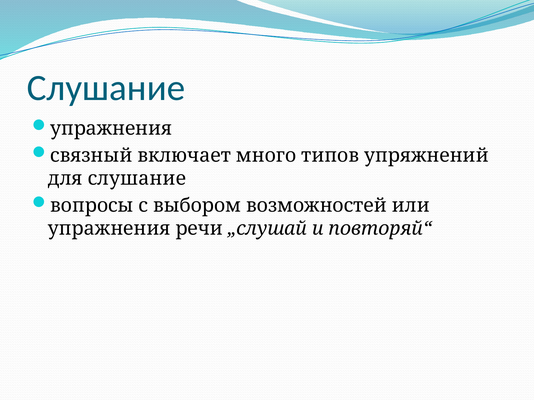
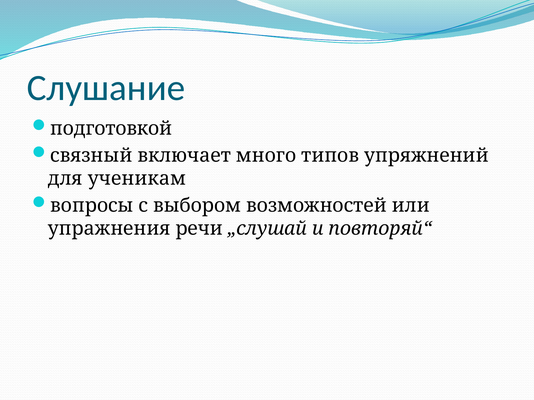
упражнения: упражнения -> подготовкой (111, 129)
для слушание: слушание -> ученикам (137, 179)
